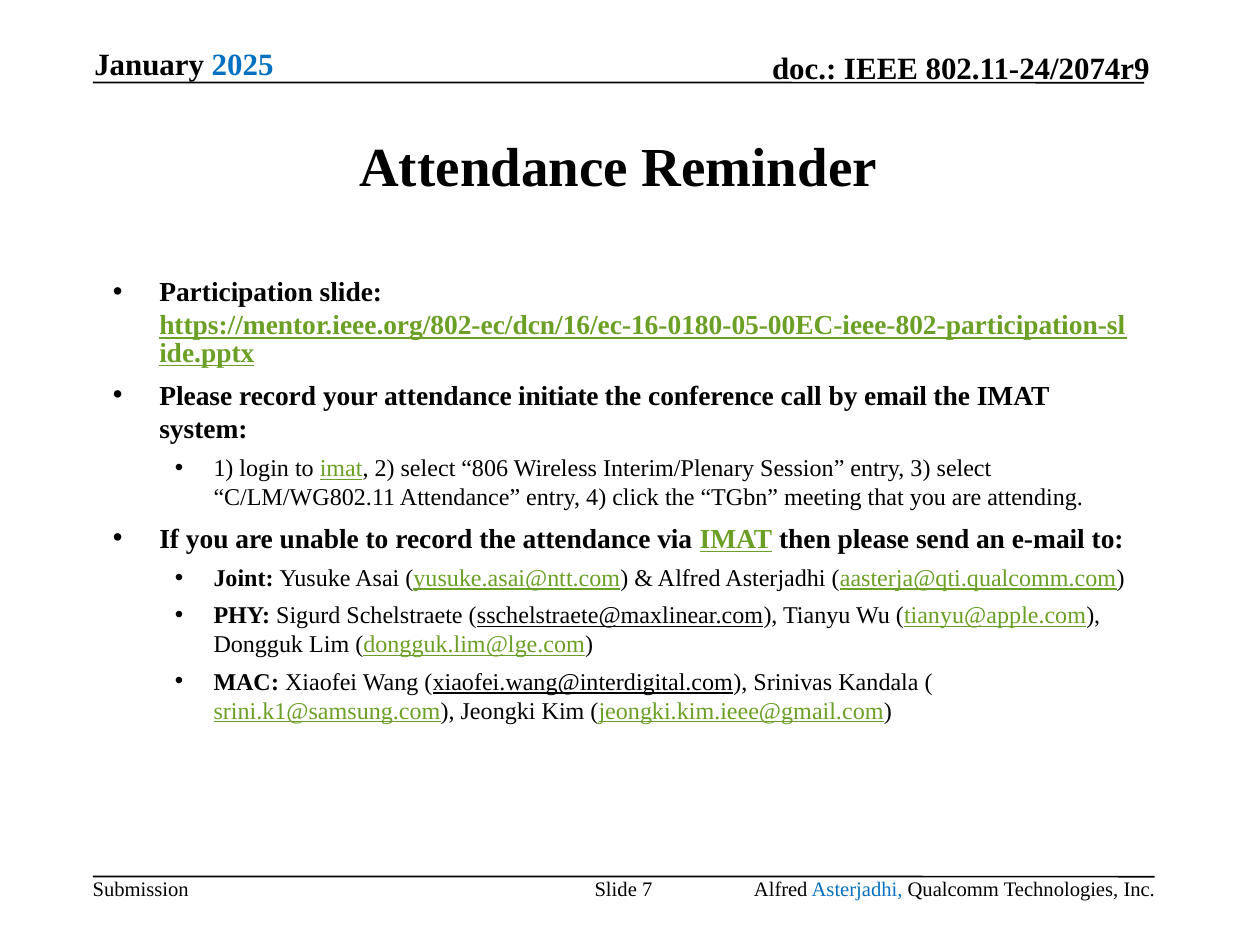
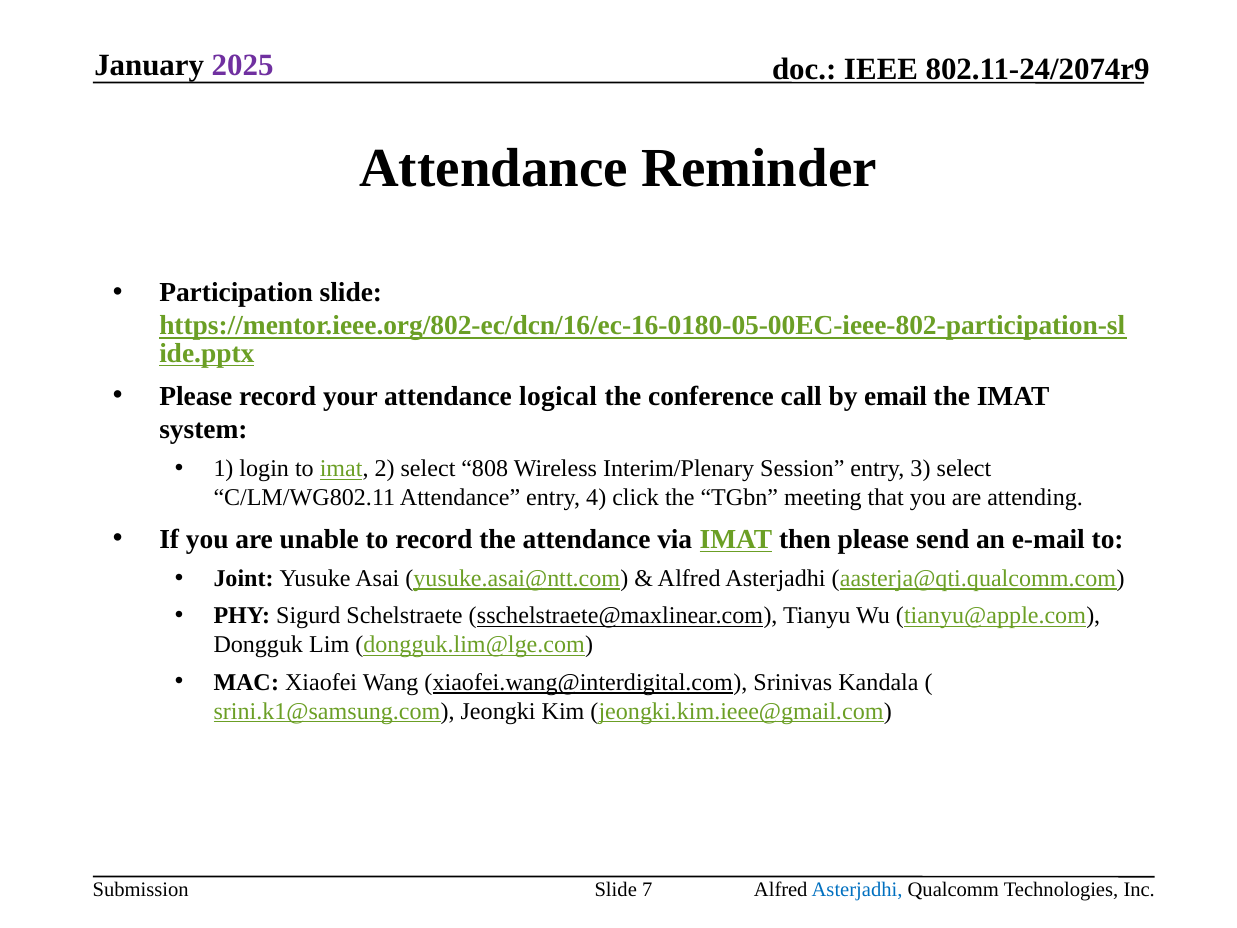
2025 colour: blue -> purple (243, 66)
initiate: initiate -> logical (558, 396)
806: 806 -> 808 (485, 469)
